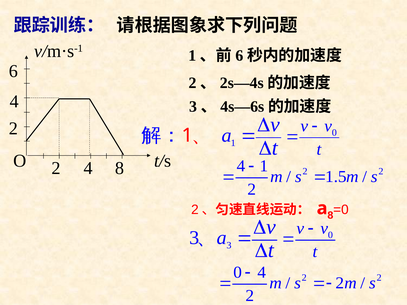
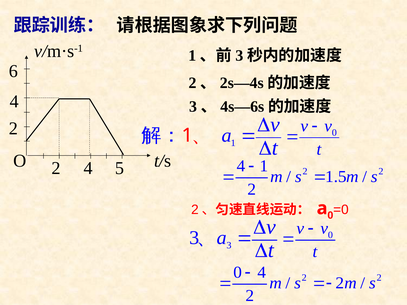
6: 6 -> 3 (239, 56)
4 8: 8 -> 5 (119, 168)
8: 8 -> 0 (330, 215)
